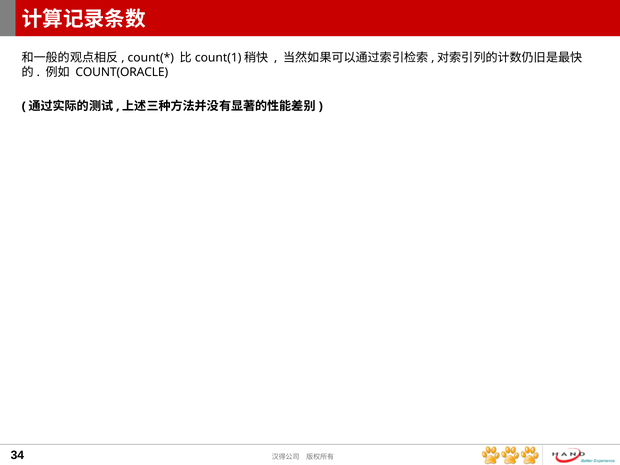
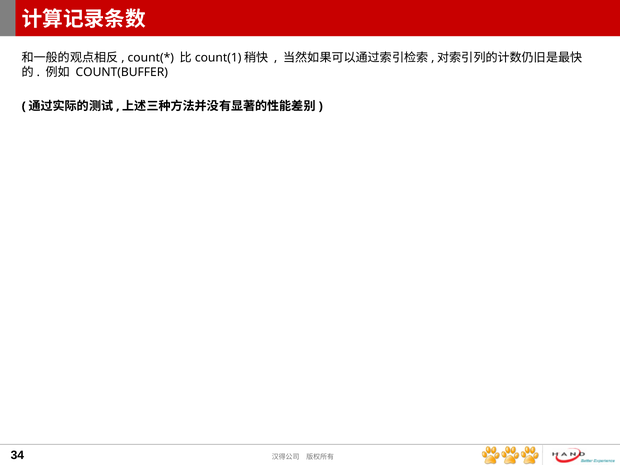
COUNT(ORACLE: COUNT(ORACLE -> COUNT(BUFFER (122, 72)
